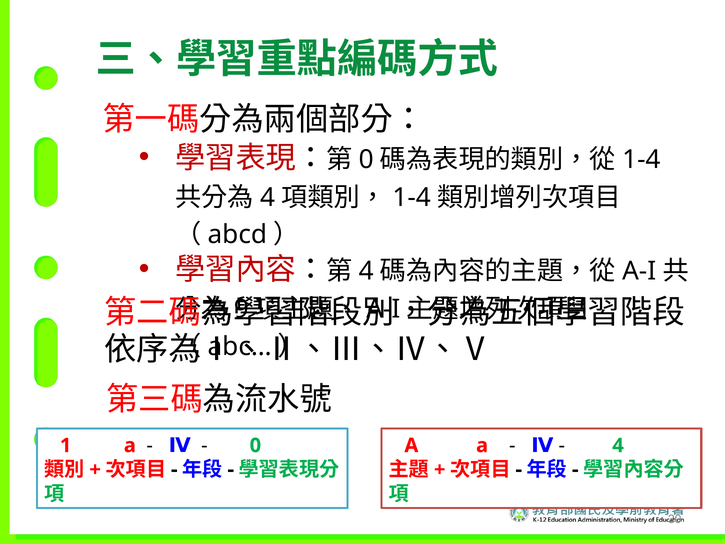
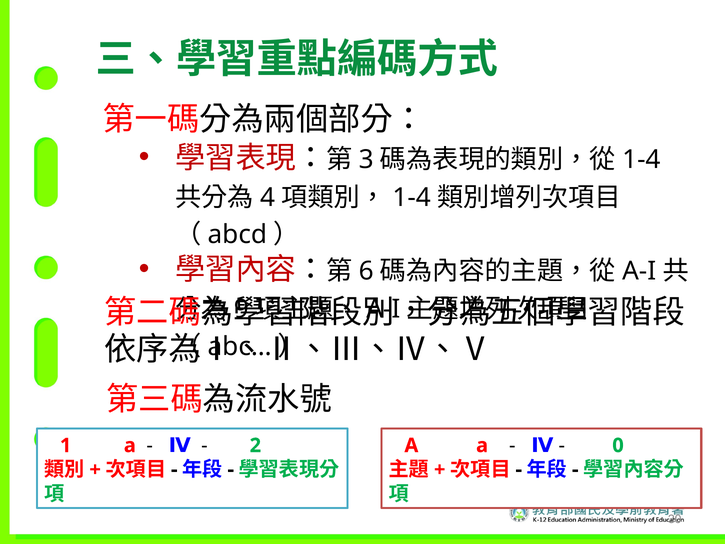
0: 0 -> 3 (366, 159)
4: 4 -> 6 (366, 271)
0: 0 -> 2 (255, 445)
4: 4 -> 0 (618, 445)
